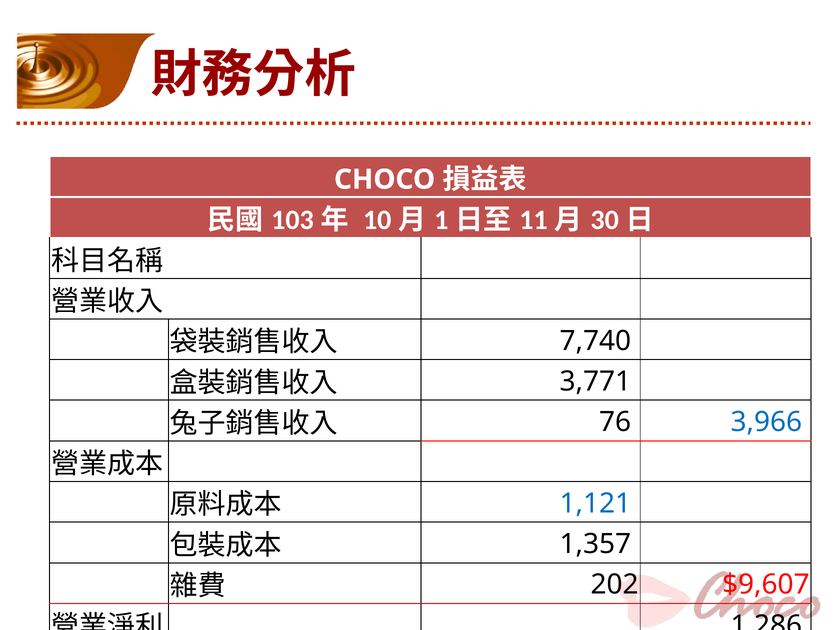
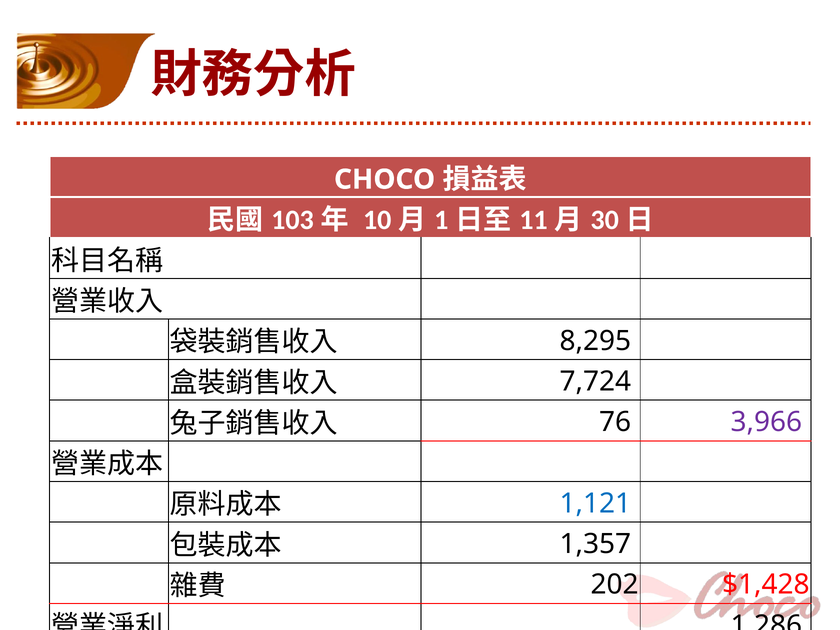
7,740: 7,740 -> 8,295 (596, 341)
3,771: 3,771 -> 7,724 (596, 381)
3,966 colour: blue -> purple (766, 422)
$9,607: $9,607 -> $1,428 (766, 585)
